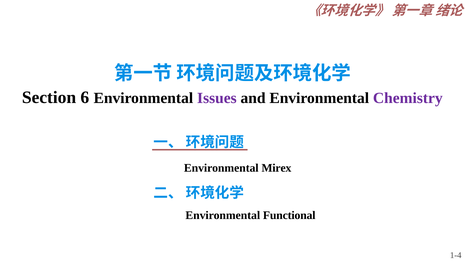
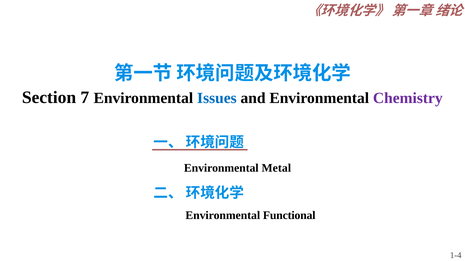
6: 6 -> 7 (85, 98)
Issues colour: purple -> blue (217, 98)
Mirex: Mirex -> Metal (276, 168)
